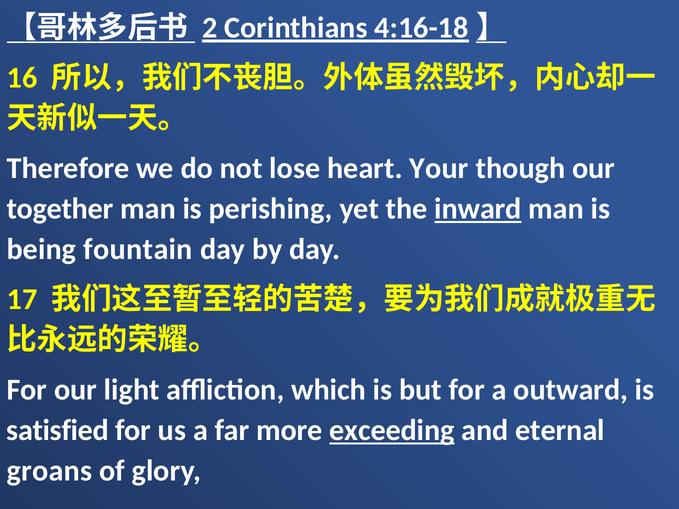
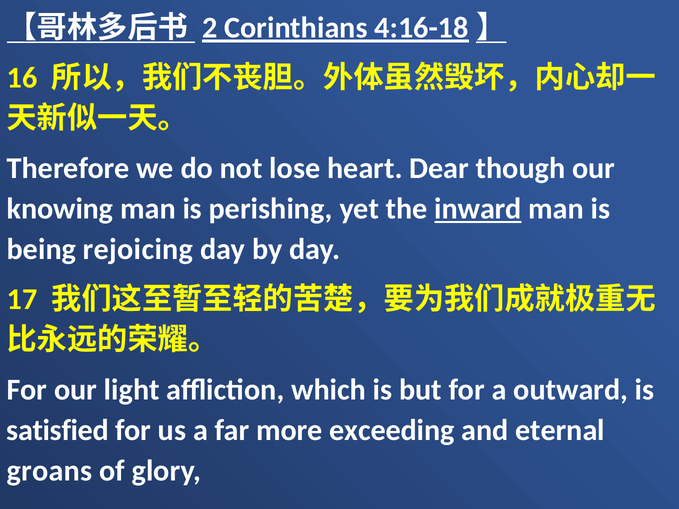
Your: Your -> Dear (439, 168)
together: together -> knowing (60, 209)
fountain: fountain -> rejoicing (138, 250)
exceeding underline: present -> none (392, 431)
